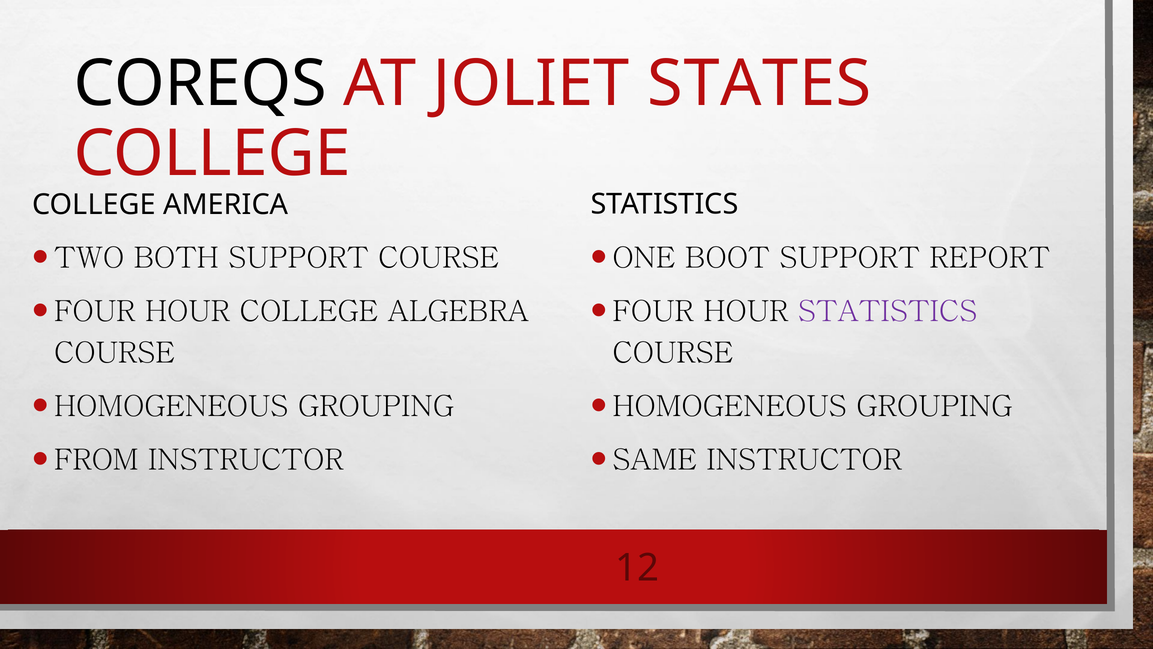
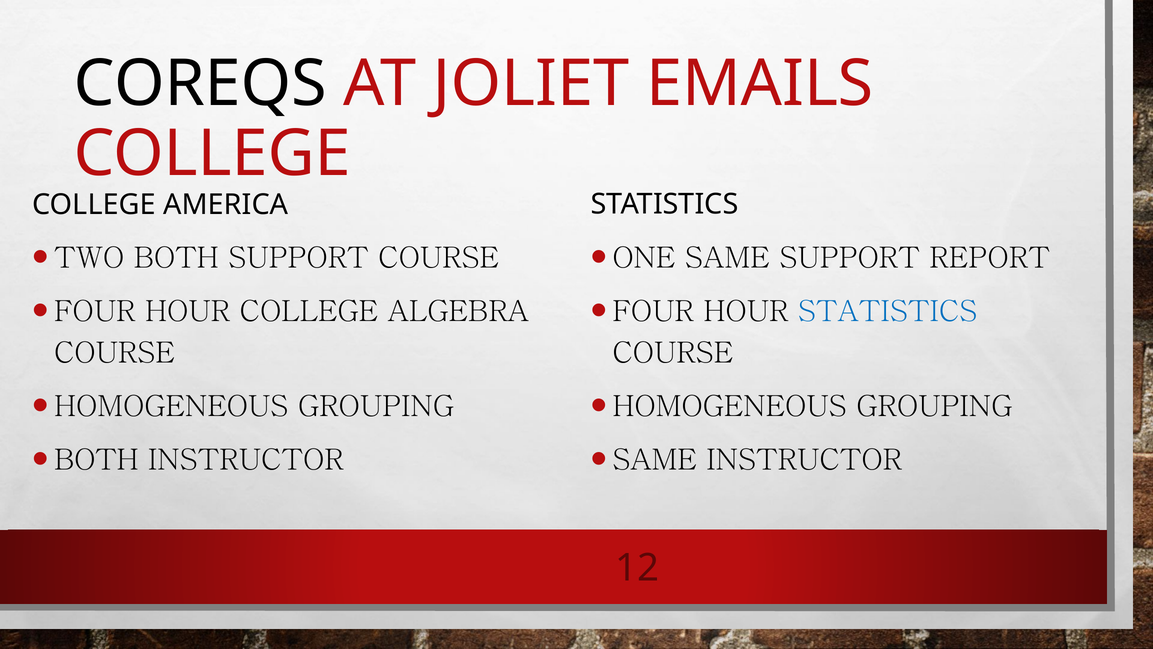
STATES: STATES -> EMAILS (760, 84)
ONE BOOT: BOOT -> SAME (727, 258)
STATISTICS colour: purple -> blue (888, 311)
FROM: FROM -> BOTH (96, 460)
